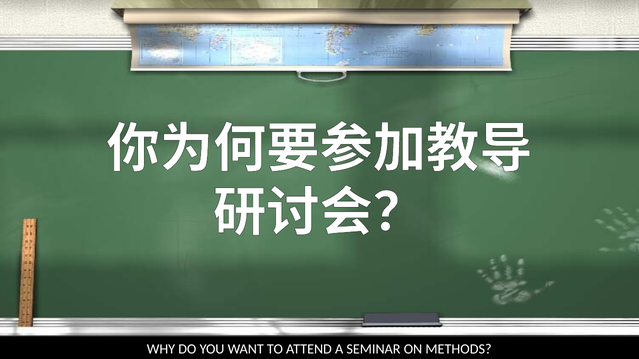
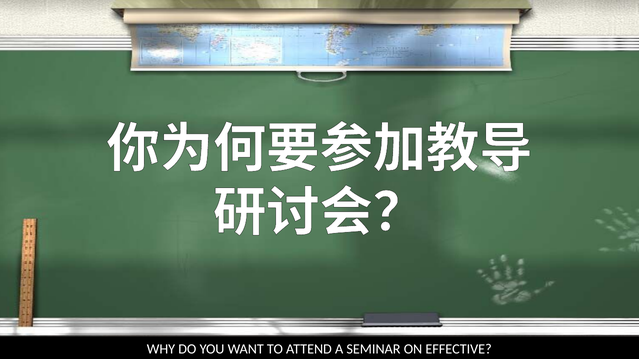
METHODS: METHODS -> EFFECTIVE (459, 350)
